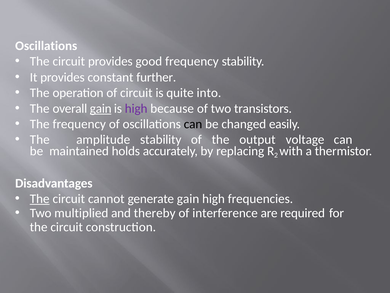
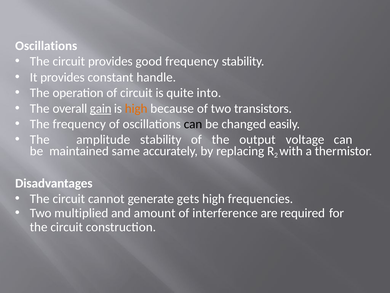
further: further -> handle (156, 77)
high colour: purple -> orange (136, 108)
holds: holds -> same (126, 151)
The underline: present -> none (40, 199)
generate gain: gain -> gets (188, 199)
thereby: thereby -> amount (155, 213)
